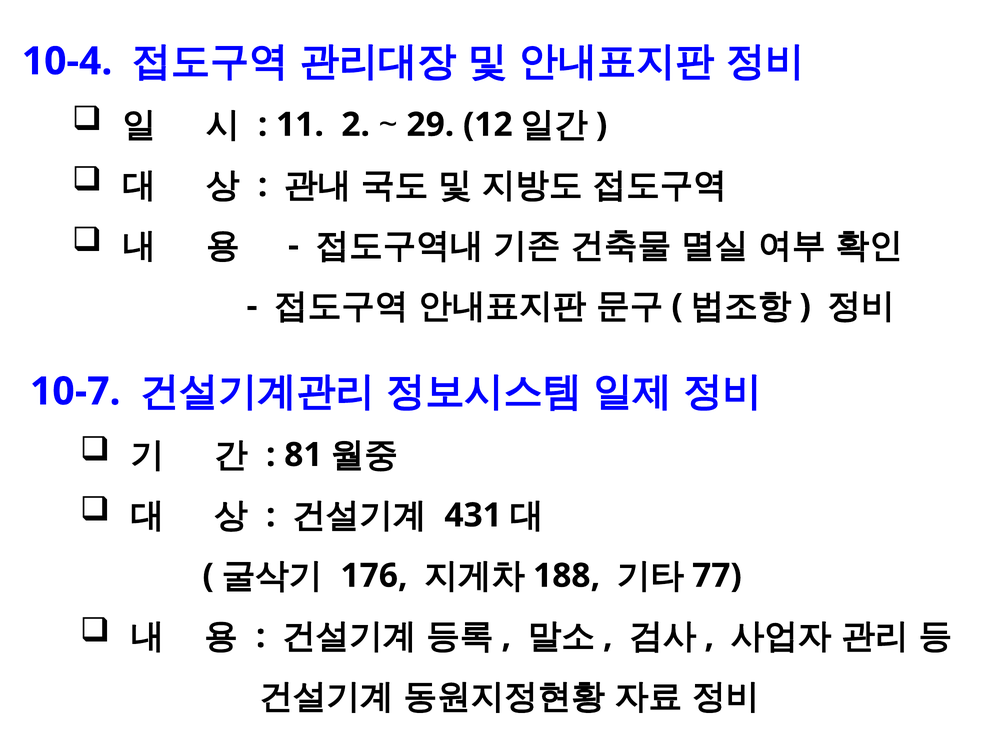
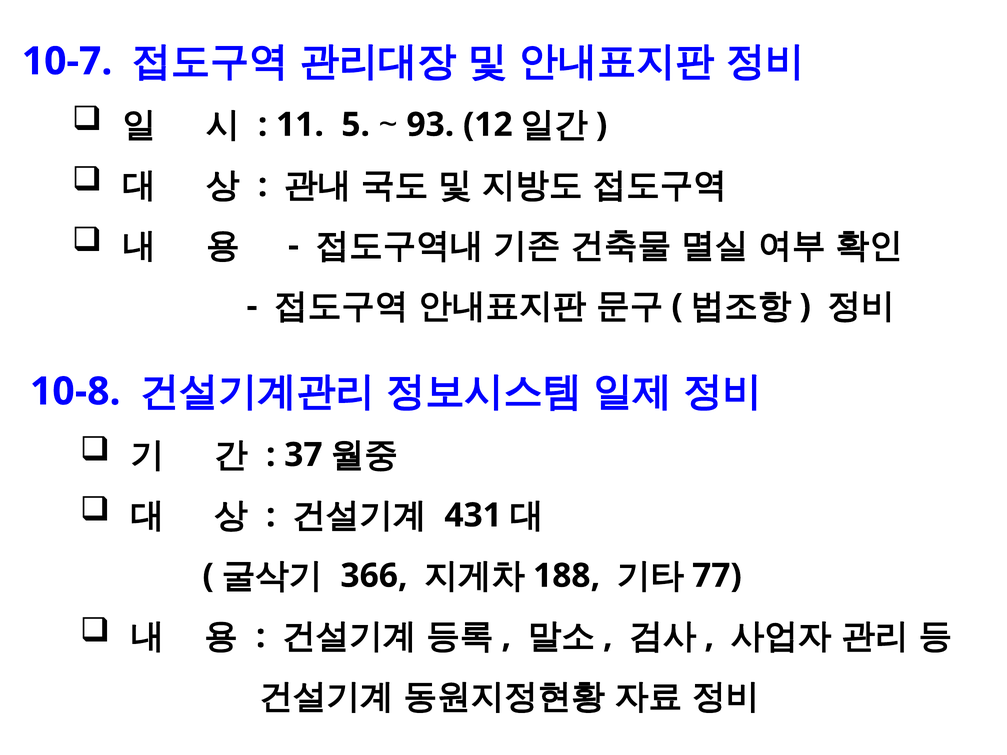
10-4: 10-4 -> 10-7 (67, 61)
2: 2 -> 5 (356, 125)
29: 29 -> 93 (430, 125)
10-7: 10-7 -> 10-8 (75, 392)
81: 81 -> 37 (303, 455)
176: 176 -> 366 (374, 576)
